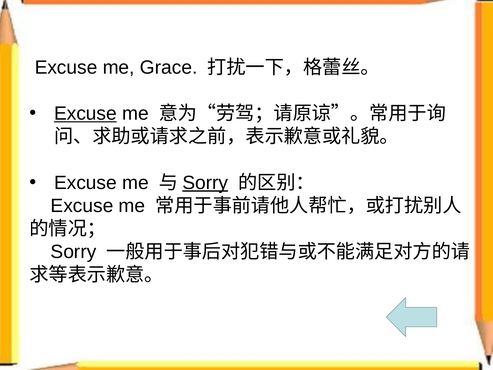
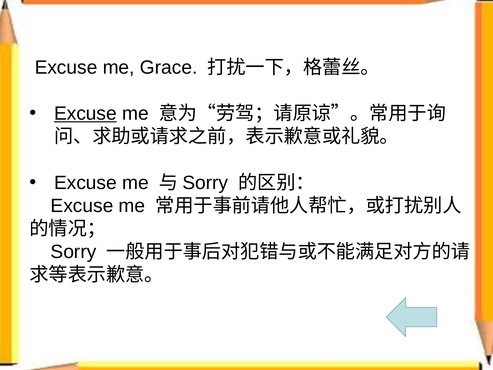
Sorry underline: present -> none (205, 183)
